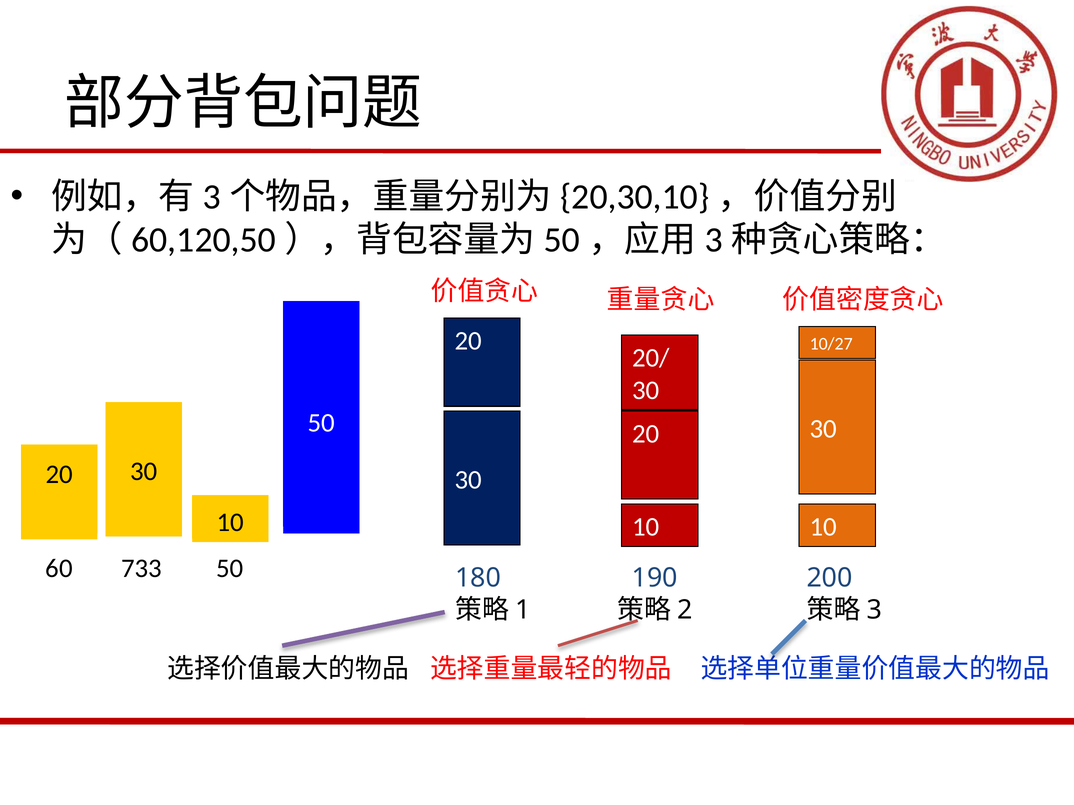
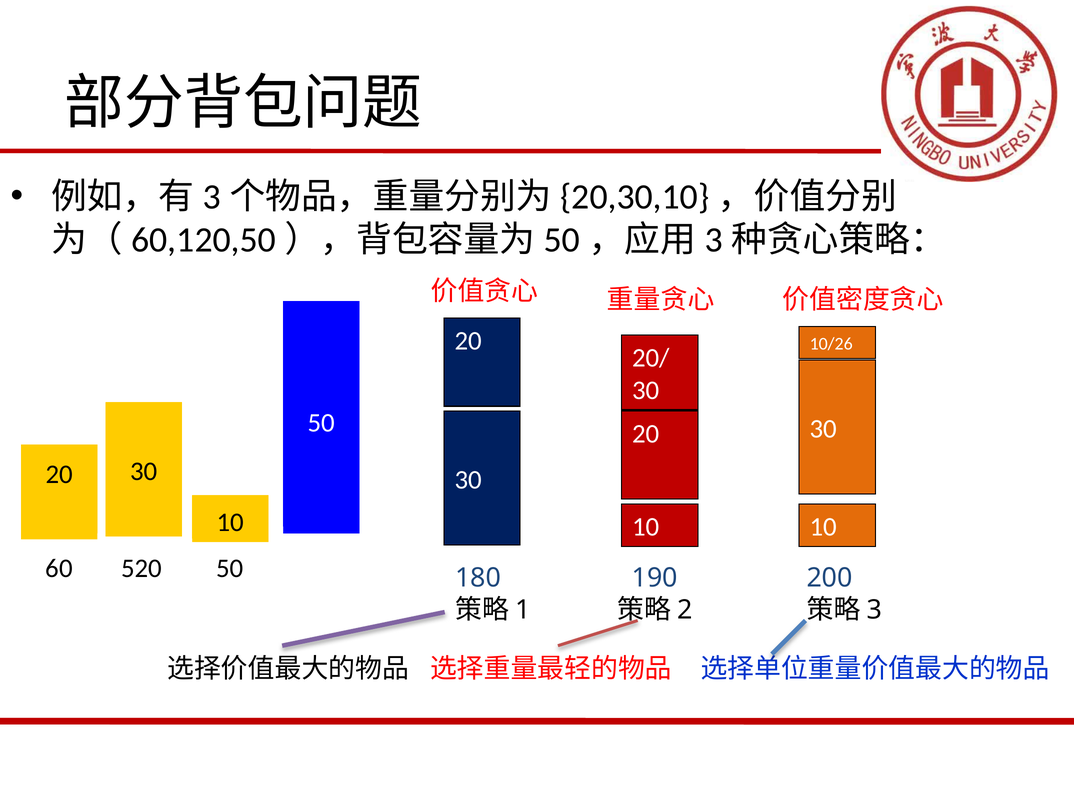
10/27: 10/27 -> 10/26 (831, 344)
733: 733 -> 520 (141, 569)
